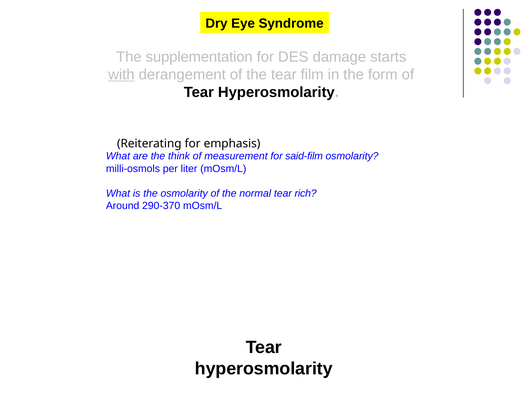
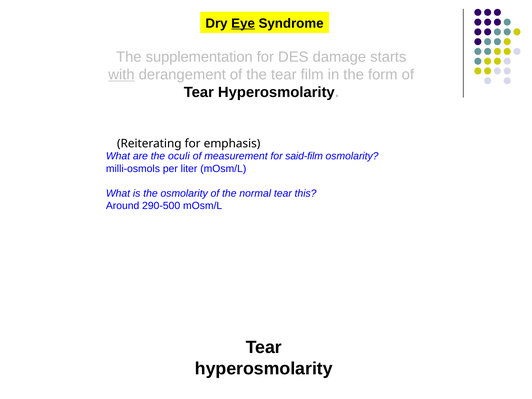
Eye underline: none -> present (243, 23)
think: think -> oculi (179, 156)
rich: rich -> this (306, 193)
290-370: 290-370 -> 290-500 (161, 206)
